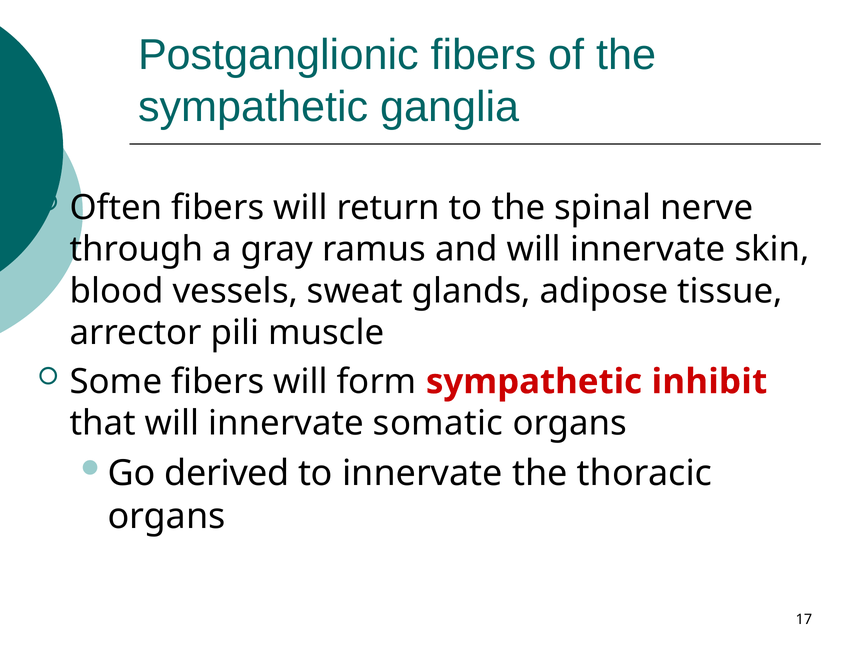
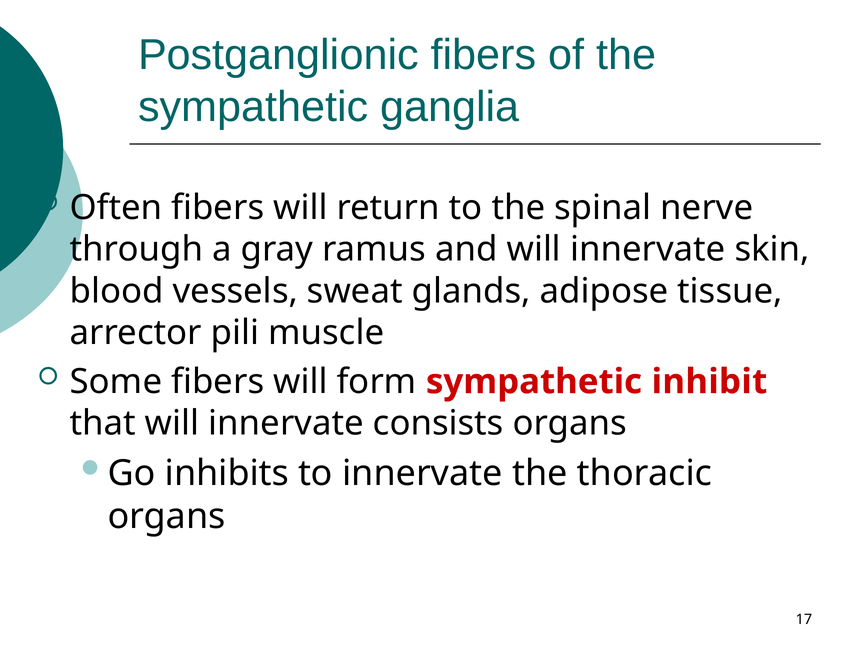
somatic: somatic -> consists (438, 423)
derived: derived -> inhibits (227, 473)
